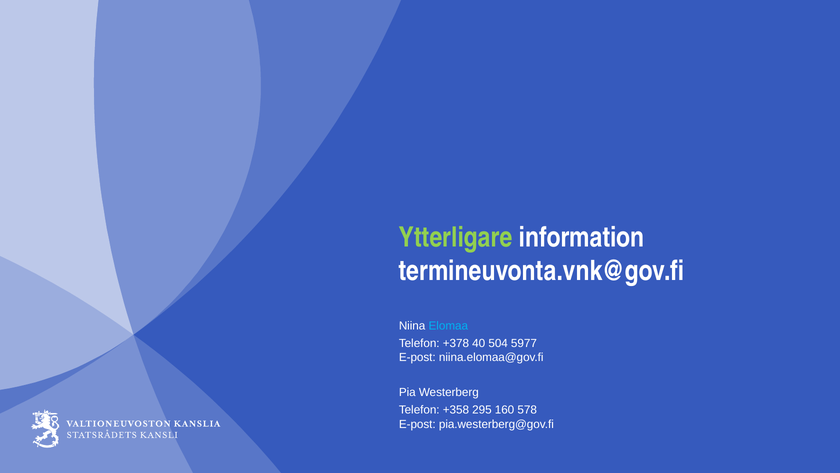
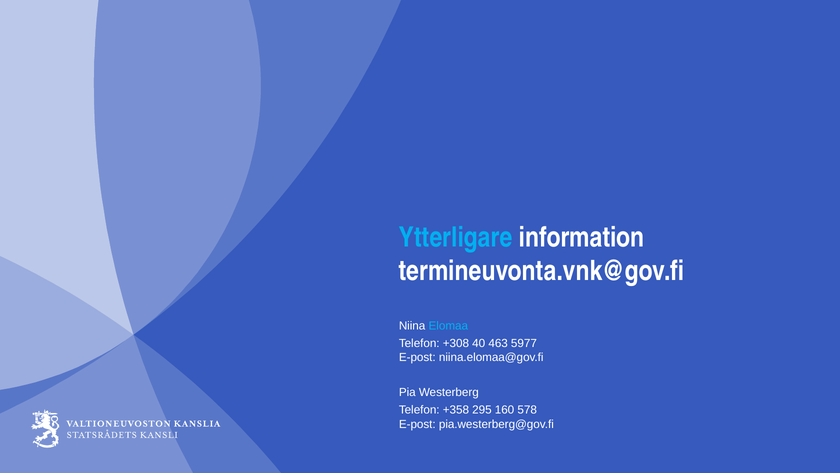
Ytterligare colour: light green -> light blue (456, 237)
+378: +378 -> +308 (456, 343)
504: 504 -> 463 (498, 343)
